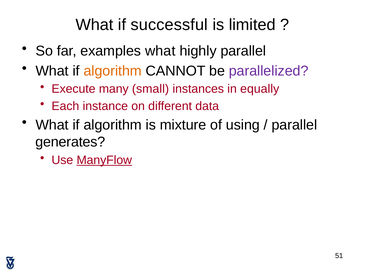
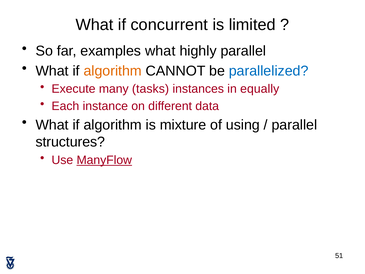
successful: successful -> concurrent (169, 25)
parallelized colour: purple -> blue (269, 71)
small: small -> tasks (150, 89)
generates: generates -> structures (70, 142)
